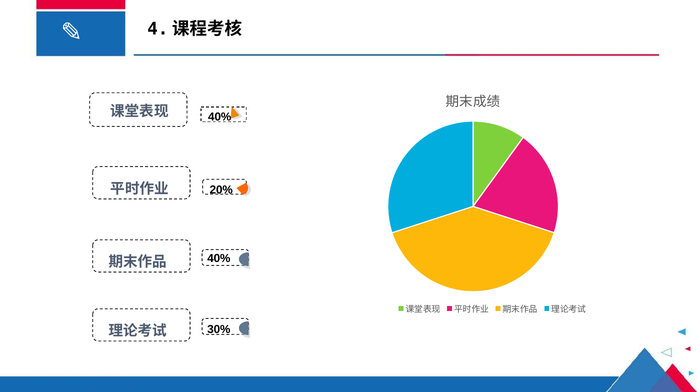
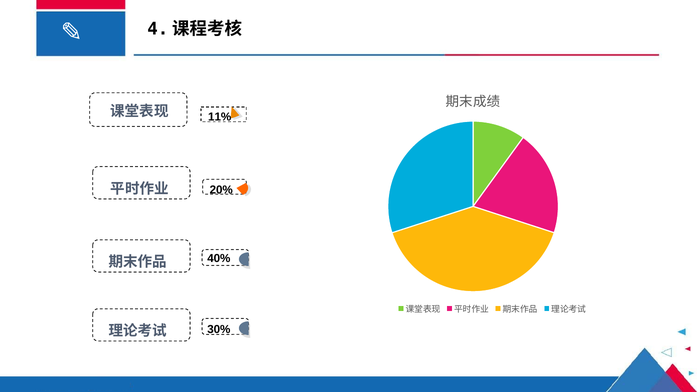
40%: 40% -> 11% (220, 117)
